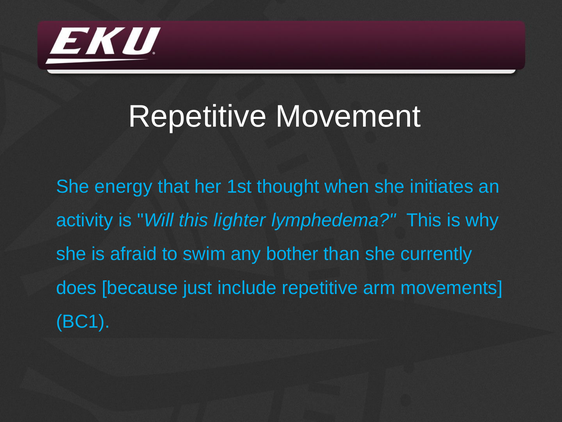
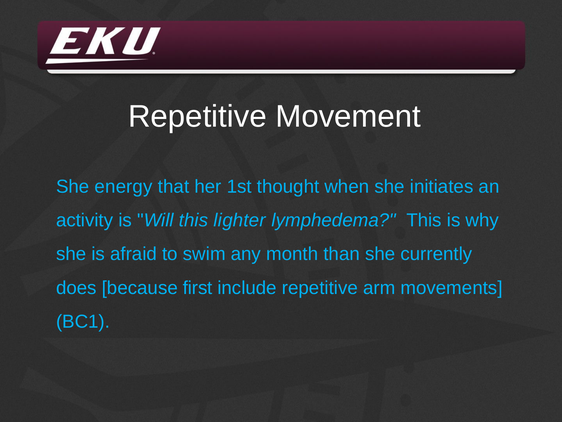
bother: bother -> month (292, 254)
just: just -> first (198, 288)
